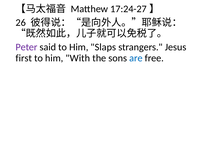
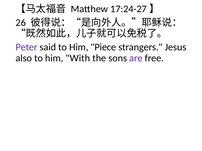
Slaps: Slaps -> Piece (103, 47)
first: first -> also (24, 58)
are colour: blue -> purple (136, 58)
